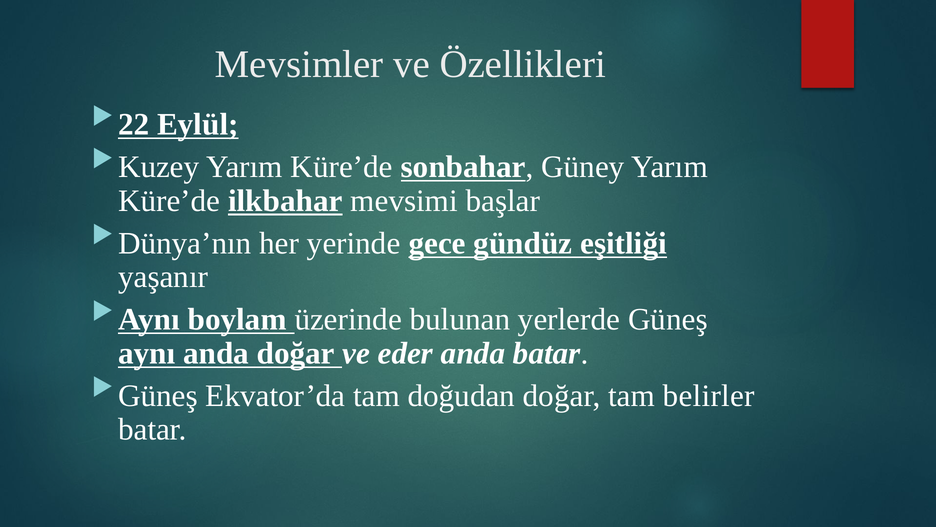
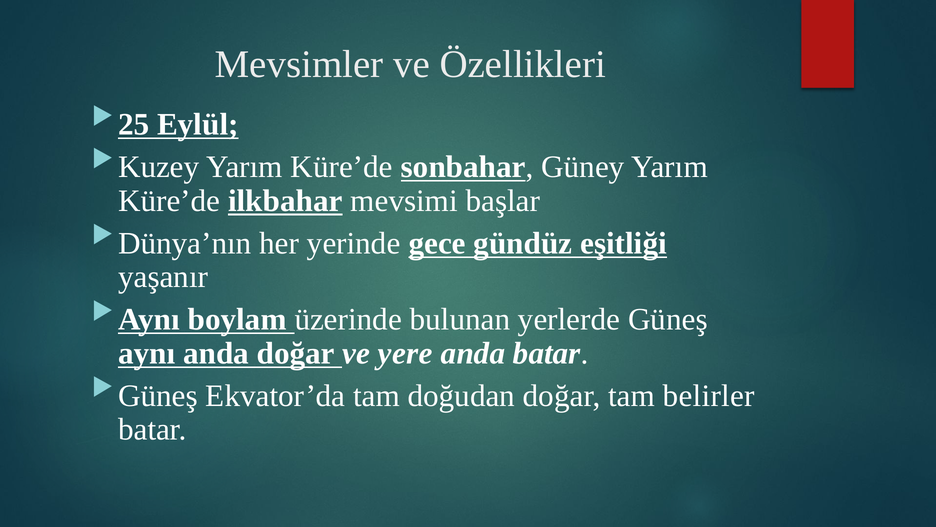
22: 22 -> 25 (134, 124)
eder: eder -> yere (405, 353)
